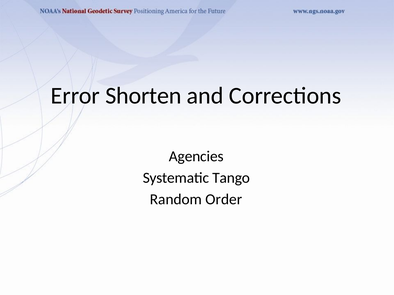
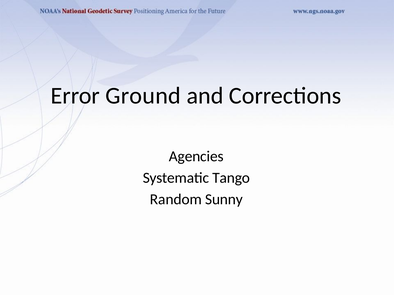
Shorten: Shorten -> Ground (143, 96)
Order: Order -> Sunny (224, 200)
